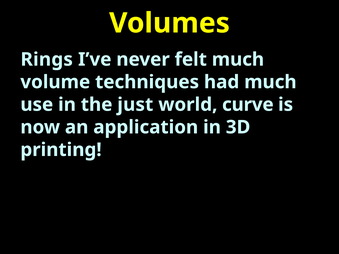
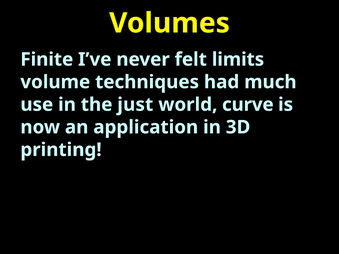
Rings: Rings -> Finite (47, 60)
felt much: much -> limits (238, 60)
